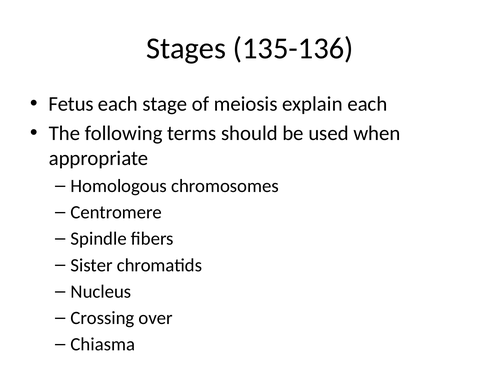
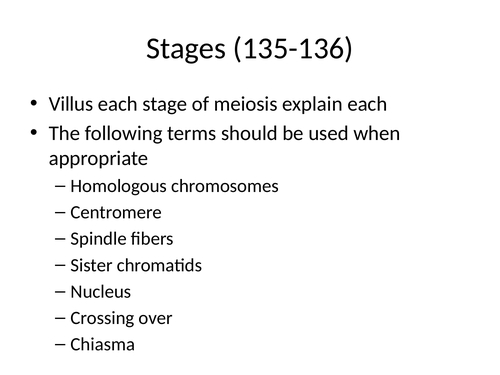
Fetus: Fetus -> Villus (71, 104)
